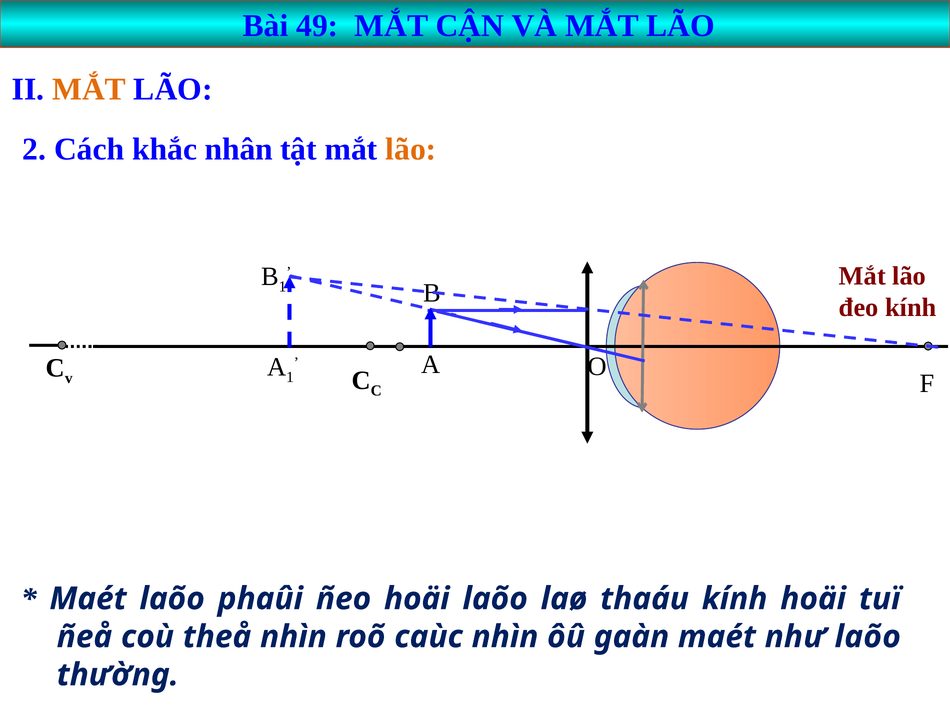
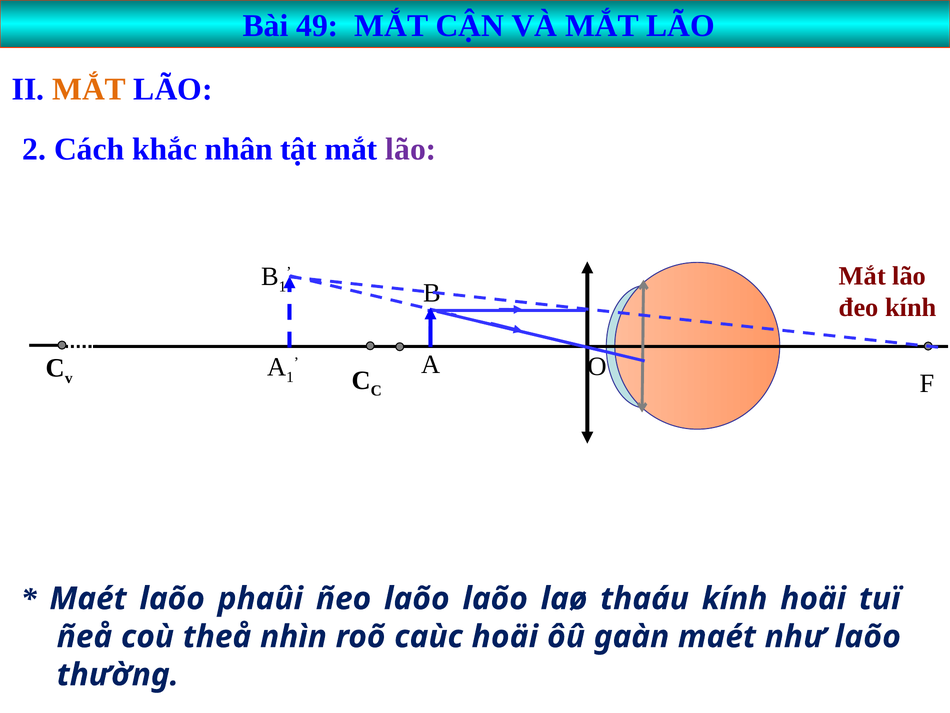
lão colour: orange -> purple (411, 149)
ñeo hoäi: hoäi -> laõo (417, 598)
caùc nhìn: nhìn -> hoäi (505, 636)
